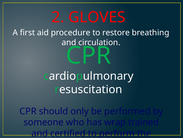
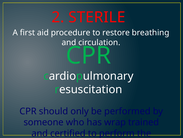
GLOVES: GLOVES -> STERILE (97, 17)
